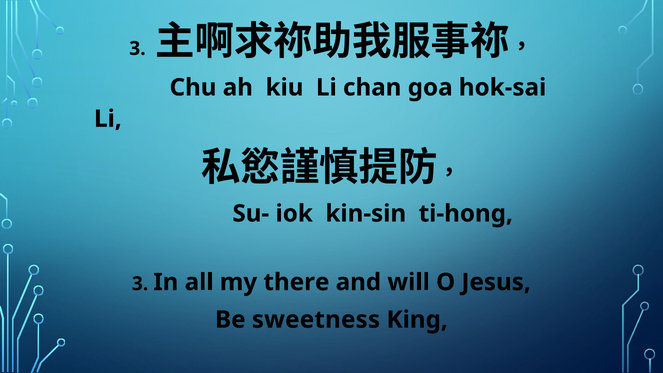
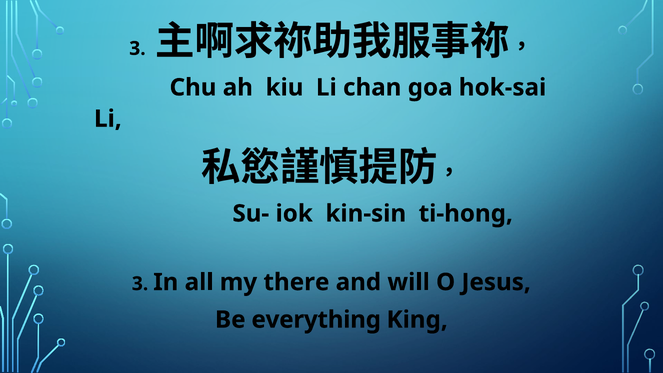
sweetness: sweetness -> everything (316, 320)
